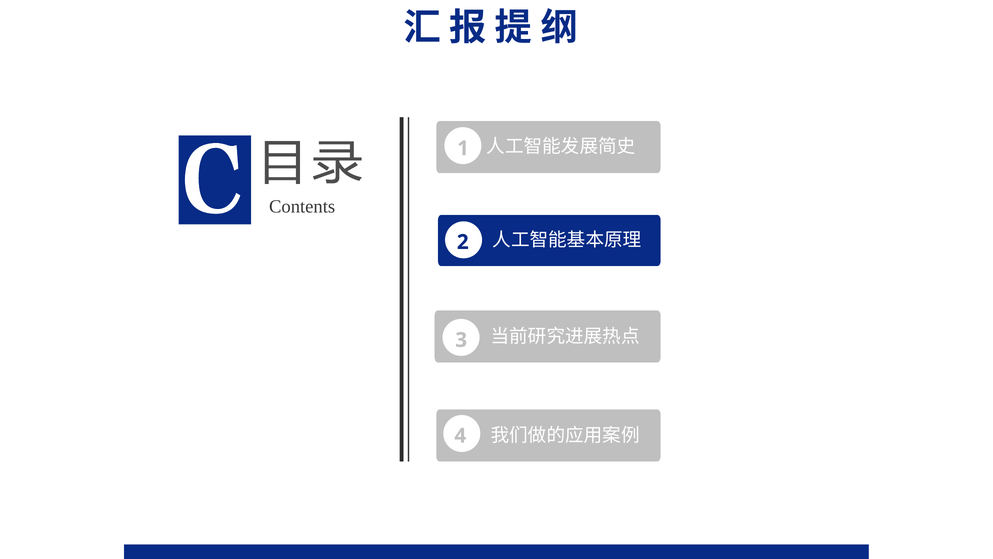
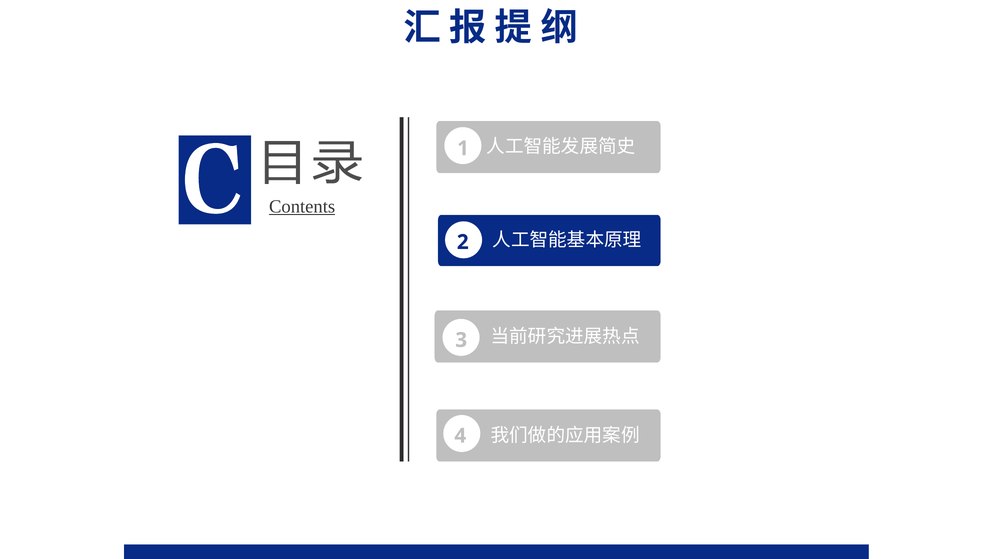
Contents underline: none -> present (302, 206)
